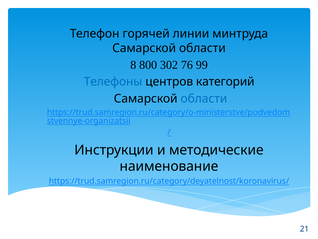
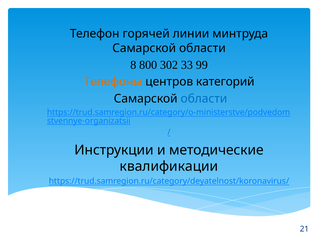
76: 76 -> 33 (187, 65)
Телефоны colour: blue -> orange (113, 82)
наименование: наименование -> квалификации (169, 166)
